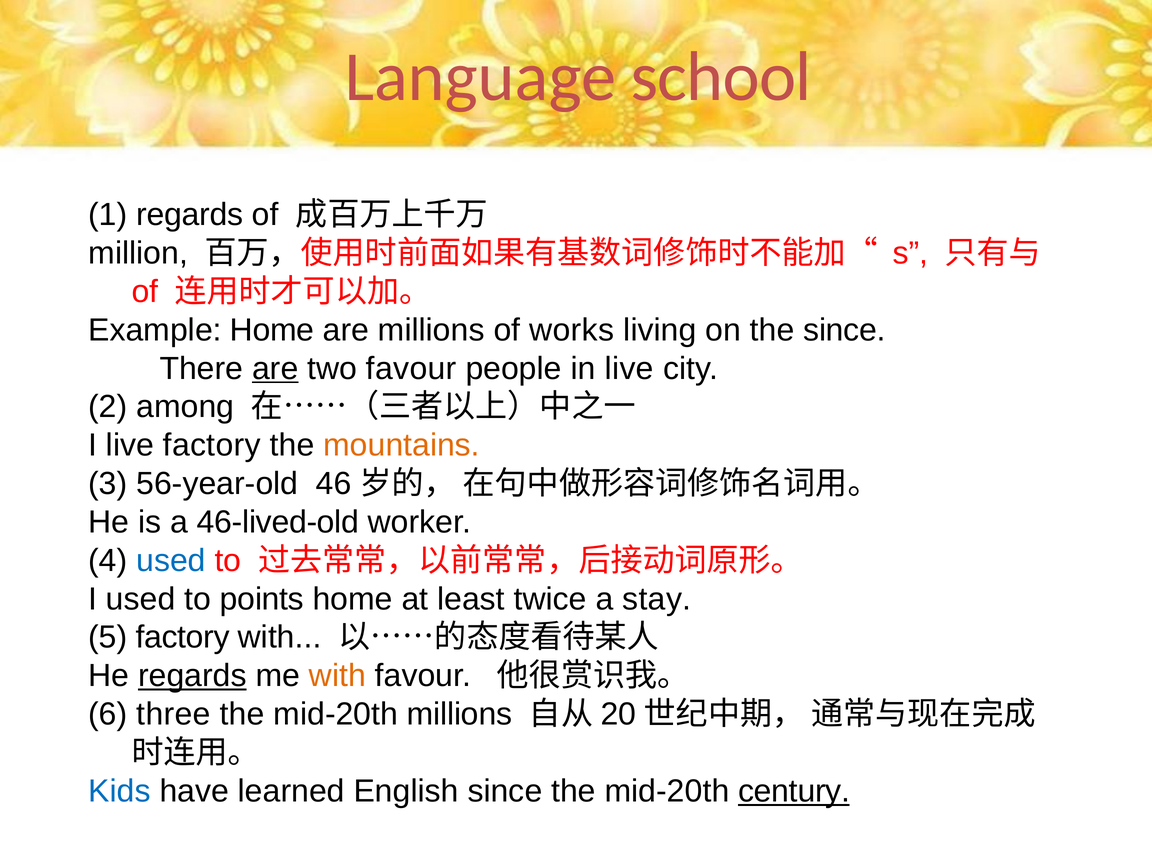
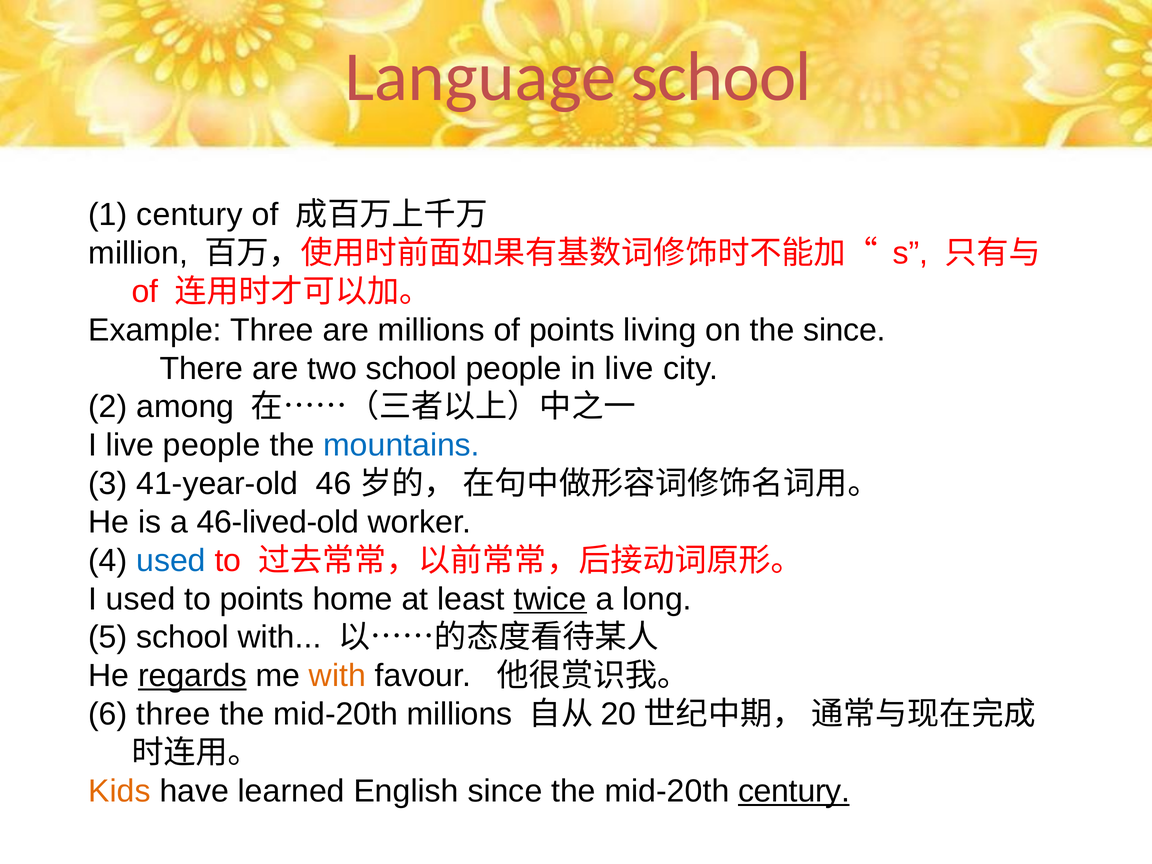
1 regards: regards -> century (190, 215)
Example Home: Home -> Three (272, 330)
of works: works -> points (572, 330)
are underline: present -> none (275, 368)
two favour: favour -> school (412, 368)
live factory: factory -> people (212, 445)
mountains colour: orange -> blue (402, 445)
56-year-old: 56-year-old -> 41-year-old (217, 484)
twice underline: none -> present (550, 599)
stay: stay -> long (657, 599)
5 factory: factory -> school (183, 637)
Kids colour: blue -> orange (119, 791)
